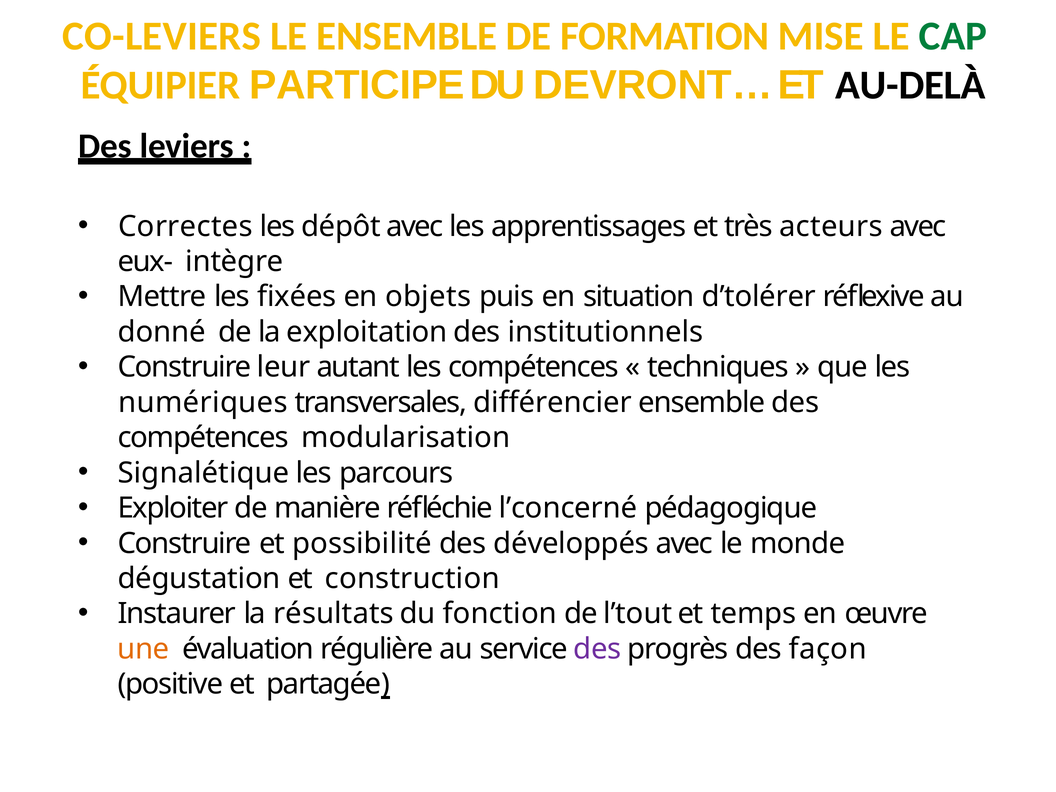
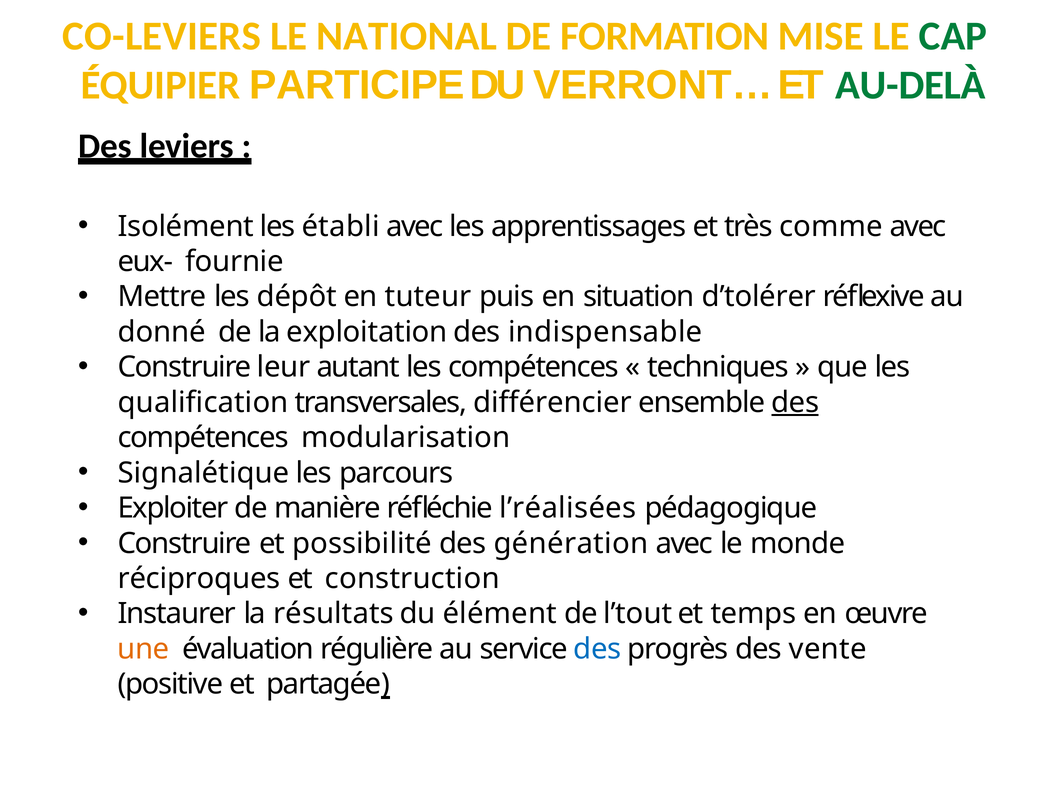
LE ENSEMBLE: ENSEMBLE -> NATIONAL (407, 36)
DEVRONT…: DEVRONT… -> VERRONT… (653, 85)
AU-DELÀ colour: black -> green (910, 85)
Correctes: Correctes -> Isolément (186, 226)
dépôt: dépôt -> établi (341, 226)
acteurs: acteurs -> comme (831, 226)
intègre: intègre -> fournie (234, 262)
fixées: fixées -> dépôt (297, 297)
objets: objets -> tuteur (428, 297)
institutionnels: institutionnels -> indispensable (605, 332)
numériques: numériques -> qualification (203, 402)
des underline: none -> present (795, 402)
l’concerné: l’concerné -> l’réalisées (568, 508)
développés: développés -> génération (571, 543)
dégustation: dégustation -> réciproques (199, 579)
fonction: fonction -> élément (500, 614)
des colour: purple -> blue (597, 649)
façon: façon -> vente (828, 649)
